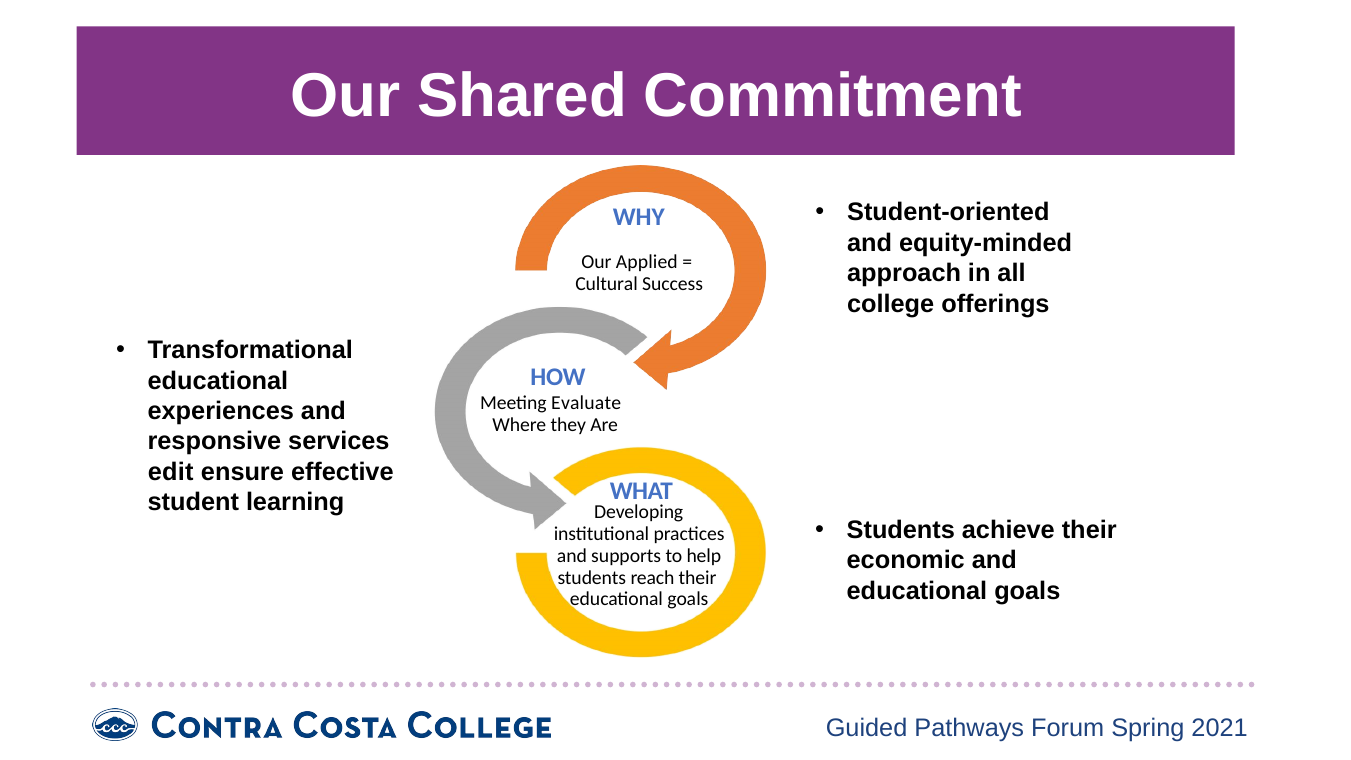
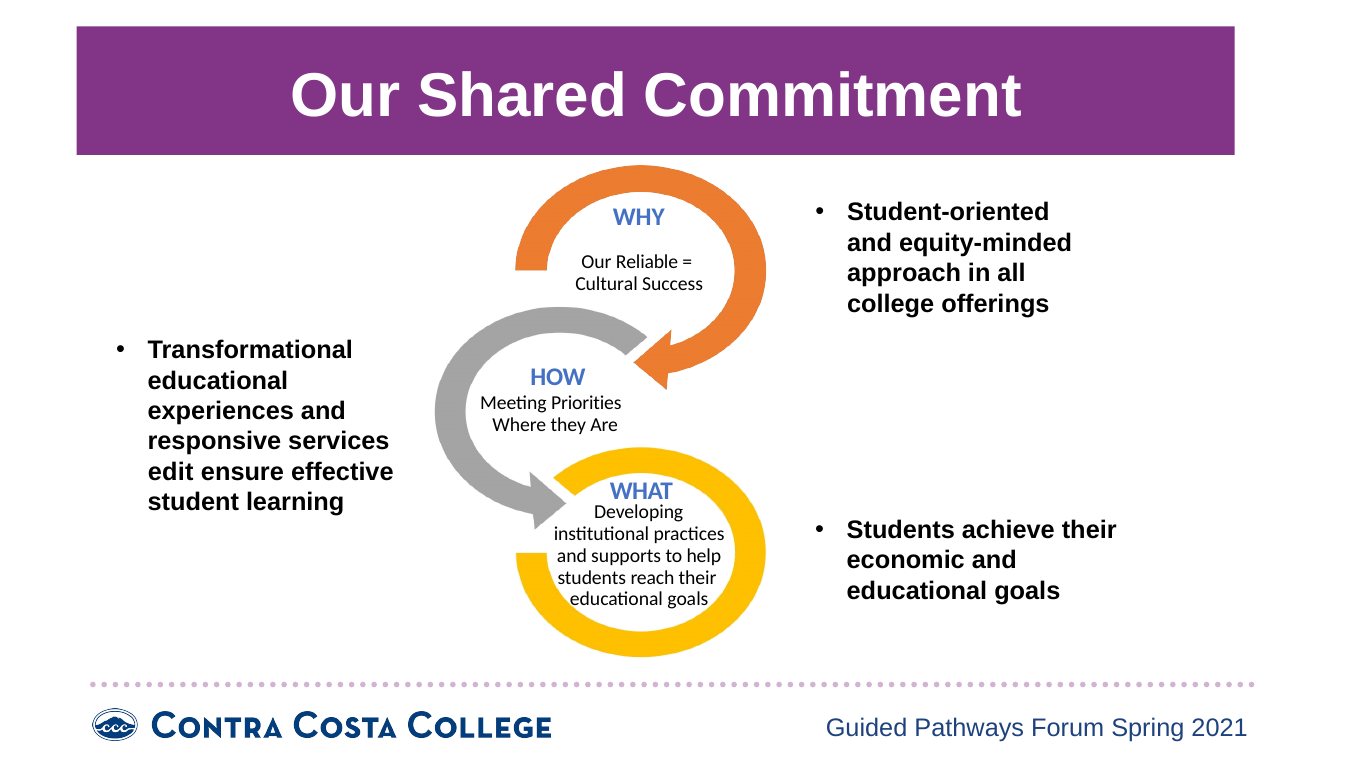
Applied: Applied -> Reliable (647, 262)
Evaluate: Evaluate -> Priorities (586, 403)
